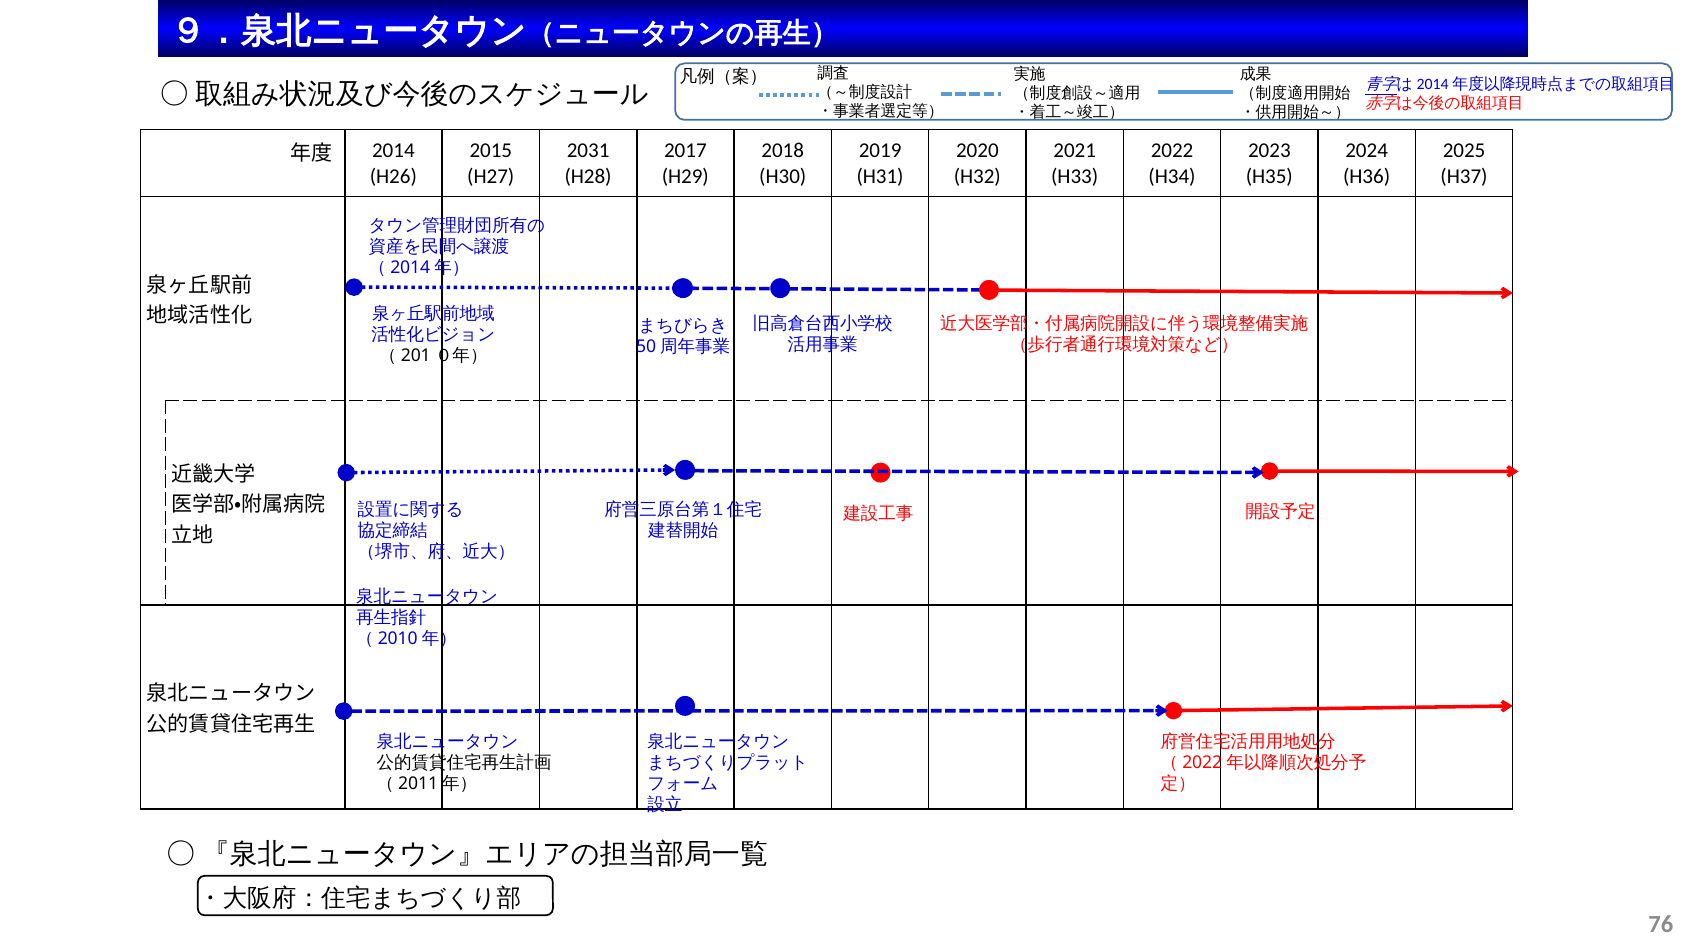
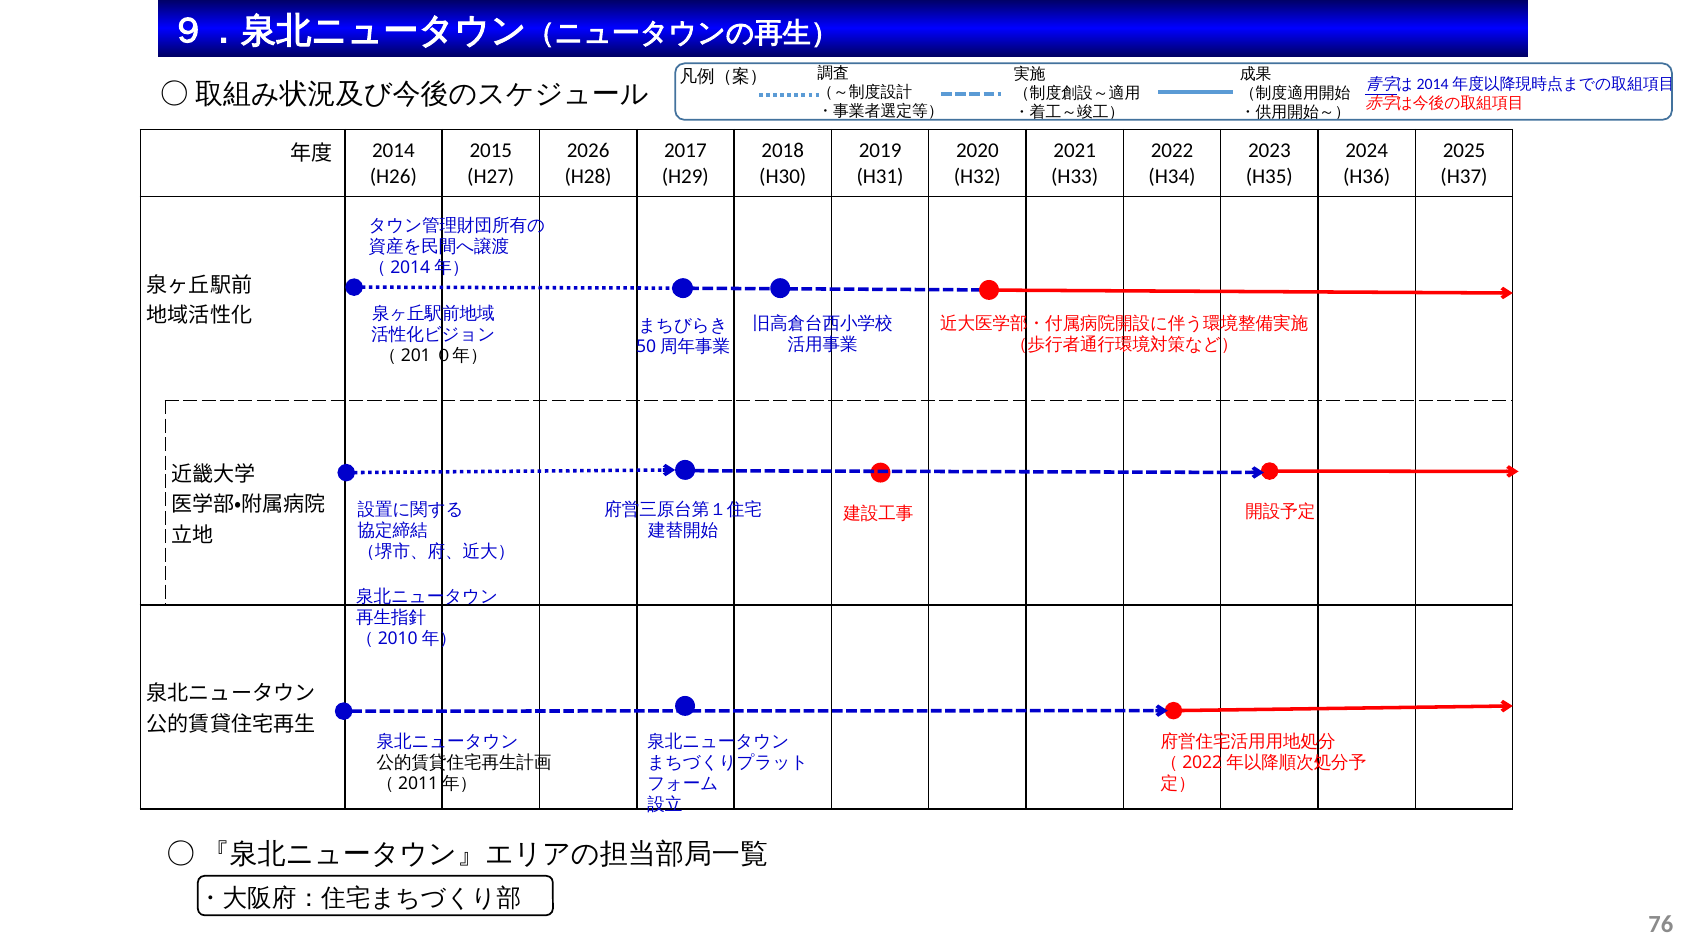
2031: 2031 -> 2026 (588, 150)
